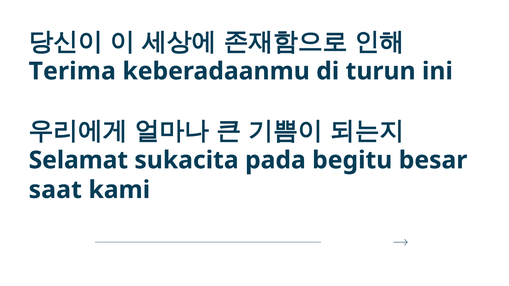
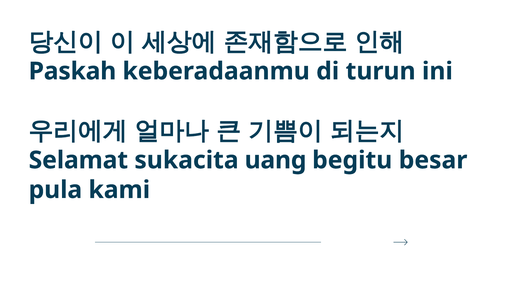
Terima: Terima -> Paskah (72, 71)
pada: pada -> uang (276, 160)
saat: saat -> pula (55, 190)
